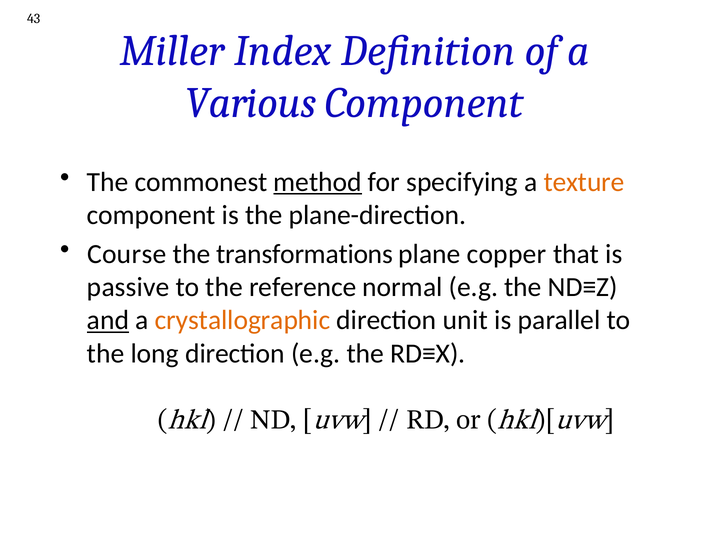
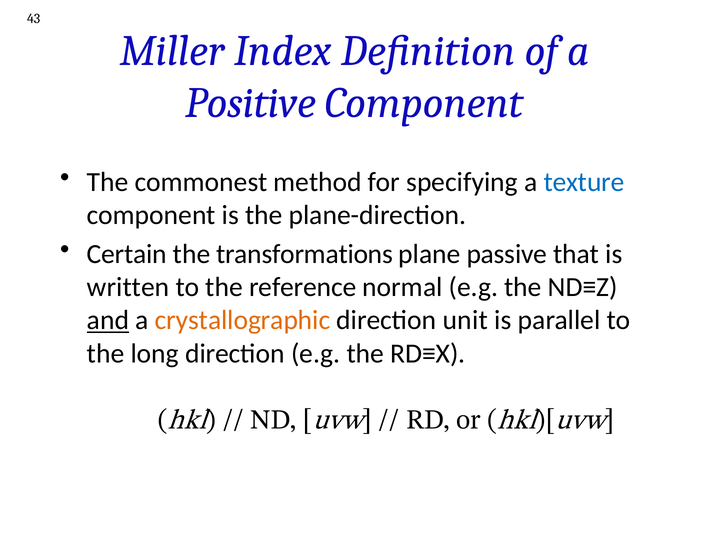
Various: Various -> Positive (251, 103)
method underline: present -> none (318, 182)
texture colour: orange -> blue (584, 182)
Course: Course -> Certain (127, 254)
copper: copper -> passive (507, 254)
passive: passive -> written (128, 287)
